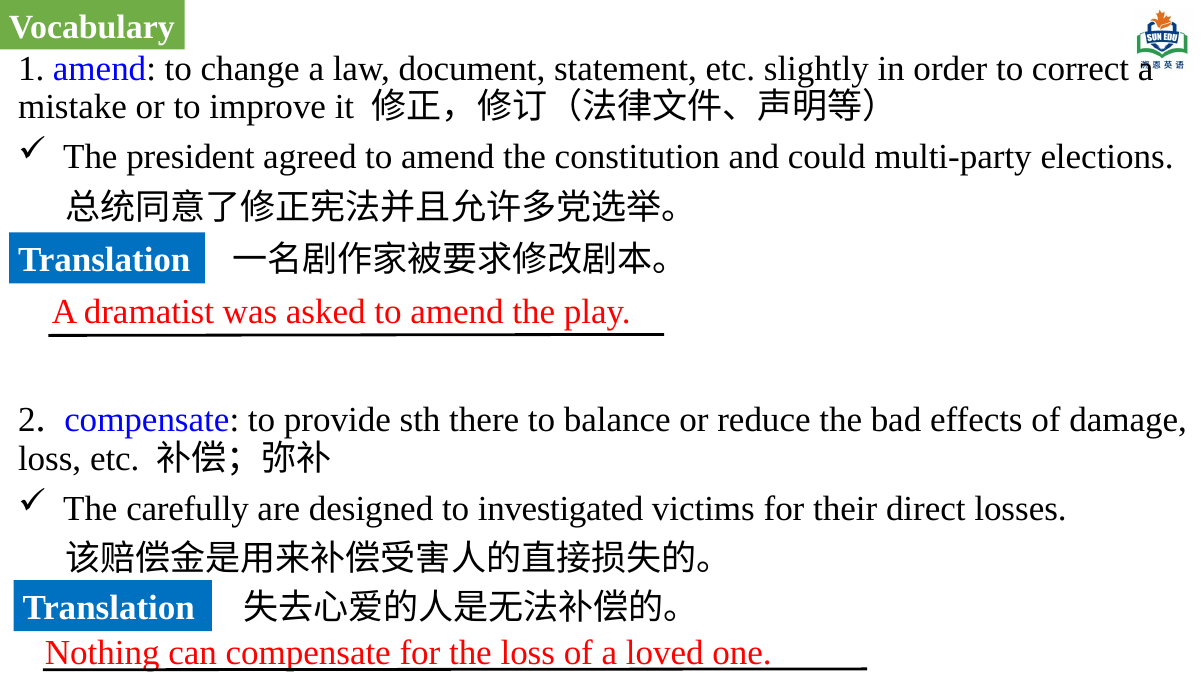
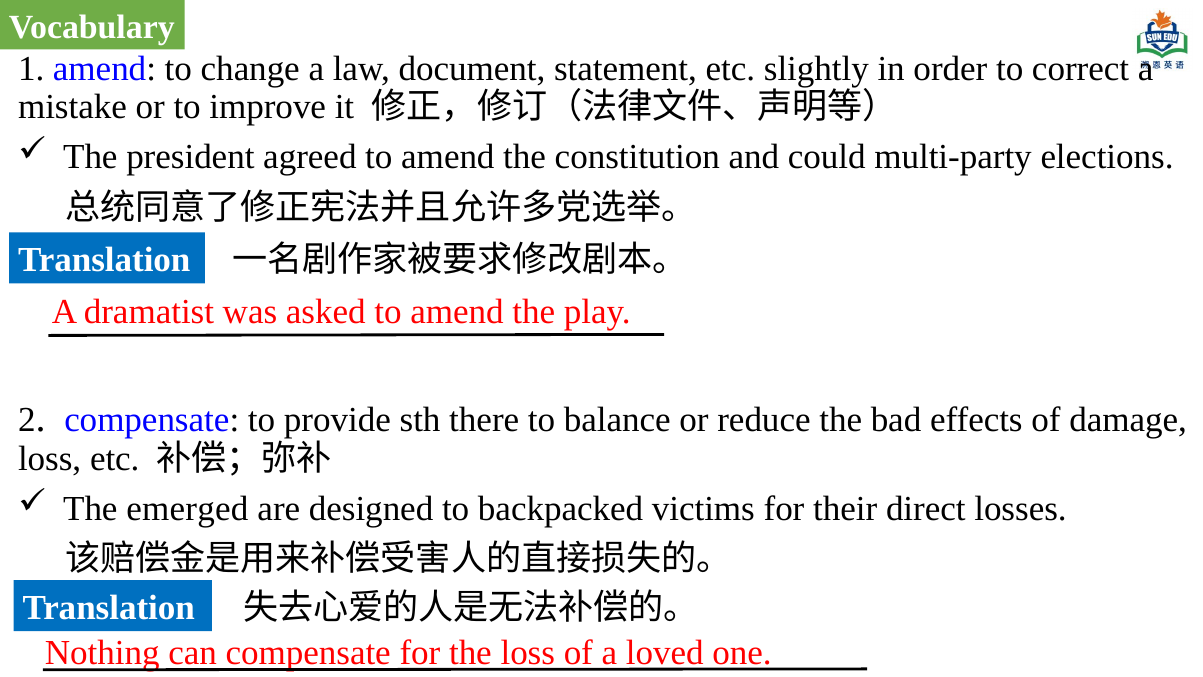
carefully: carefully -> emerged (187, 509)
investigated: investigated -> backpacked (561, 509)
